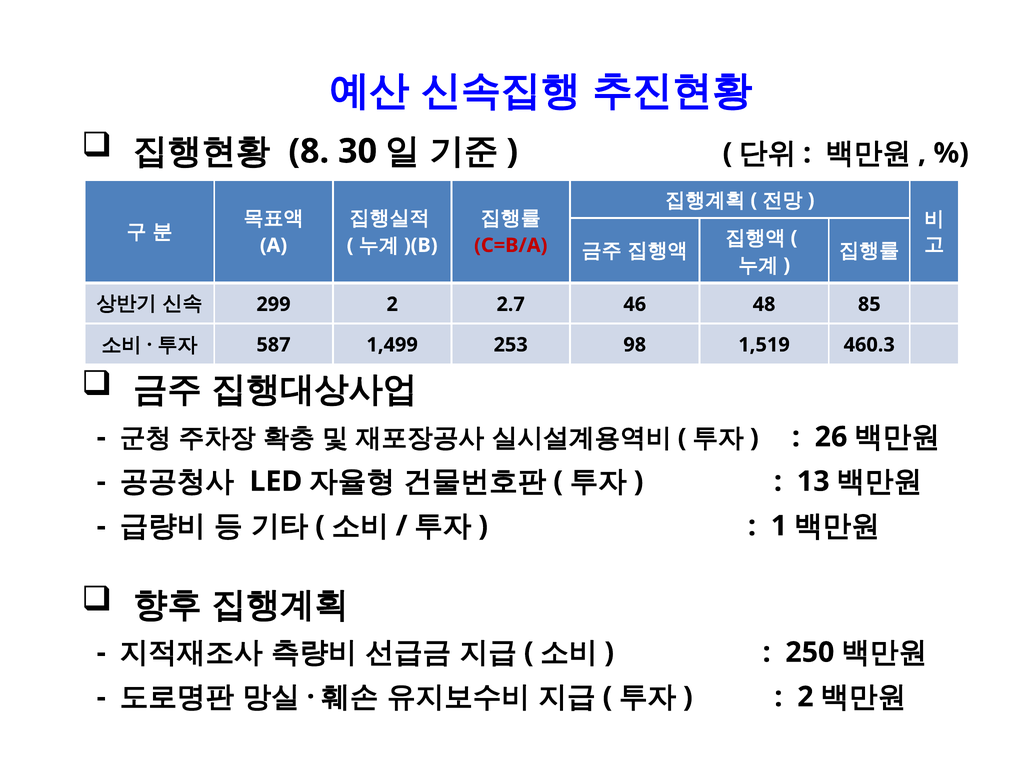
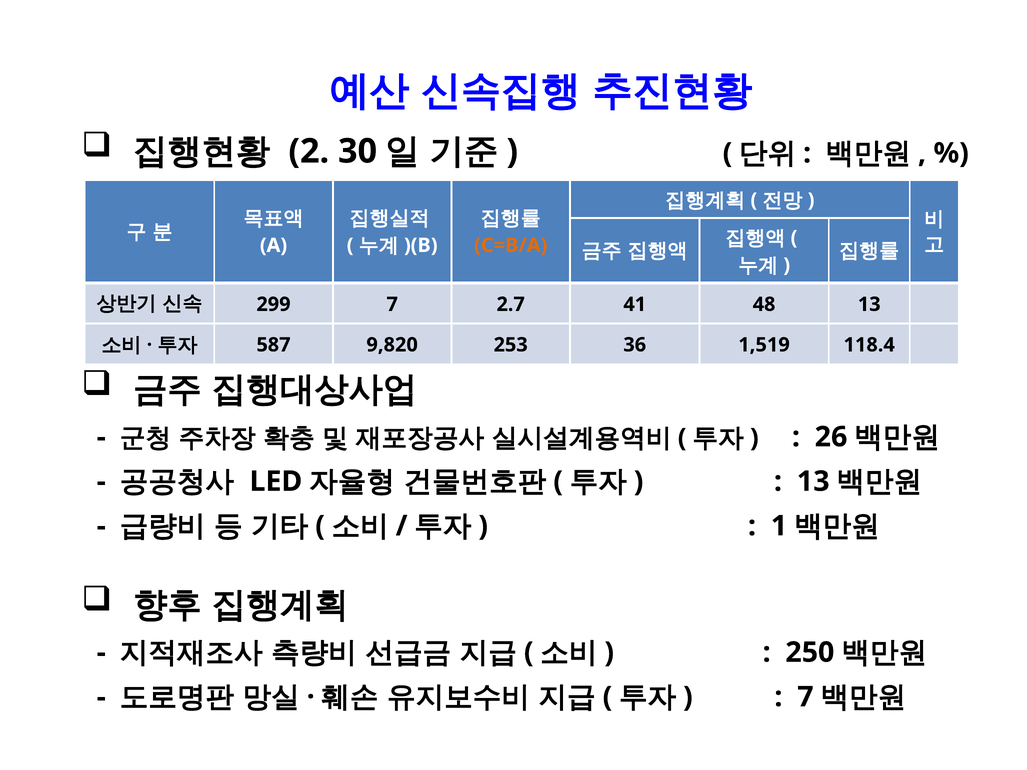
8: 8 -> 2 (309, 151)
C=B/A colour: red -> orange (511, 245)
299 2: 2 -> 7 (392, 304)
46: 46 -> 41 (635, 304)
48 85: 85 -> 13 (869, 304)
1,499: 1,499 -> 9,820 (392, 345)
98: 98 -> 36 (635, 345)
460.3: 460.3 -> 118.4 (869, 345)
2: 2 -> 7 (805, 697)
